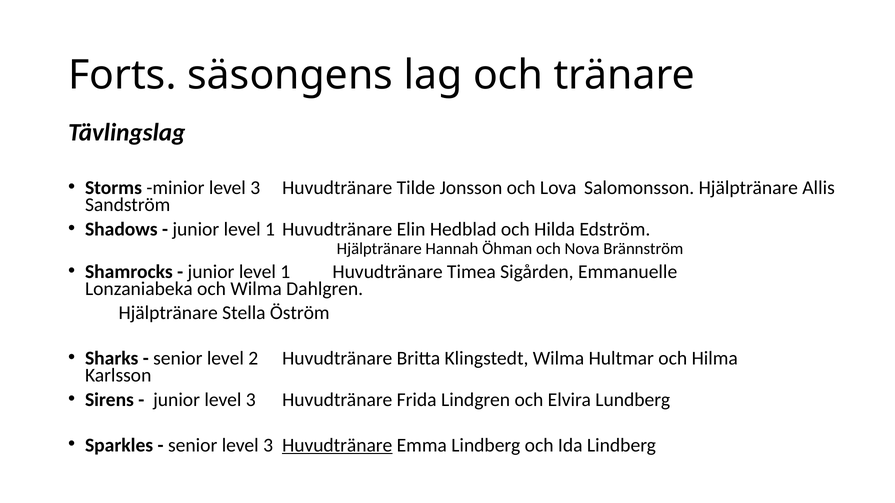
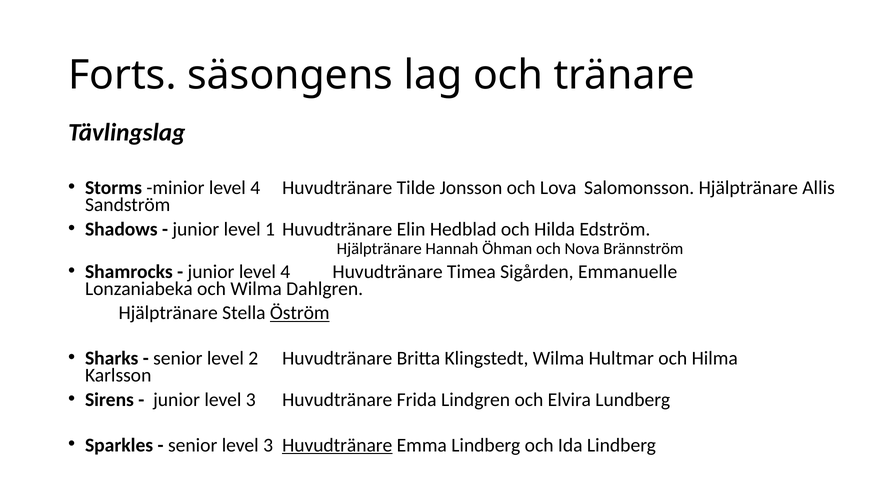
minior level 3: 3 -> 4 (255, 188)
1: 1 -> 4 (285, 272)
Öström underline: none -> present (300, 313)
